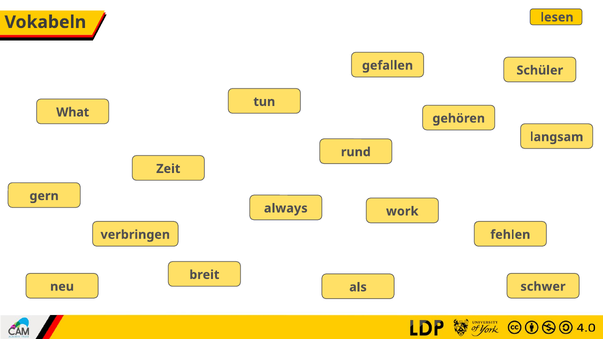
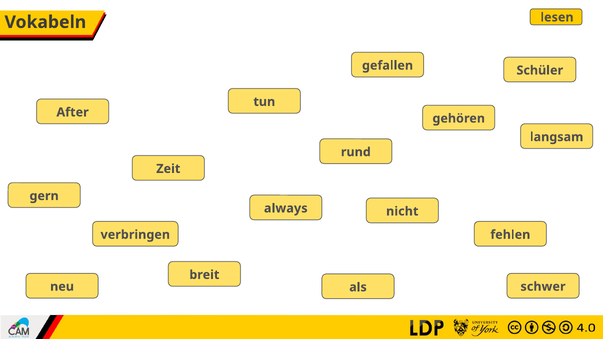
What: What -> After (73, 112)
work: work -> nicht (402, 211)
